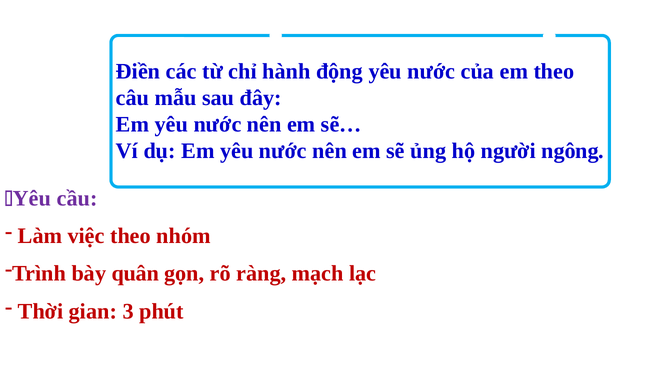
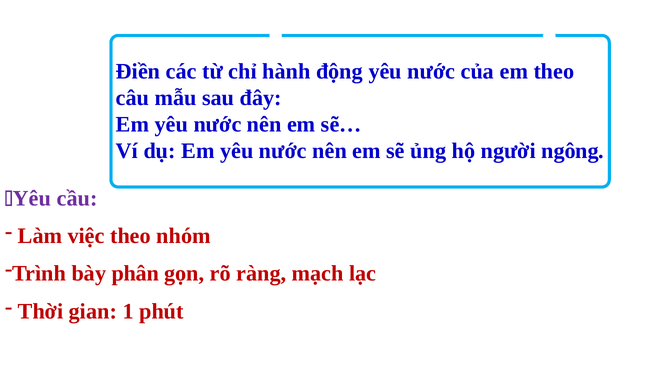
quân: quân -> phân (135, 274)
3: 3 -> 1 (128, 312)
